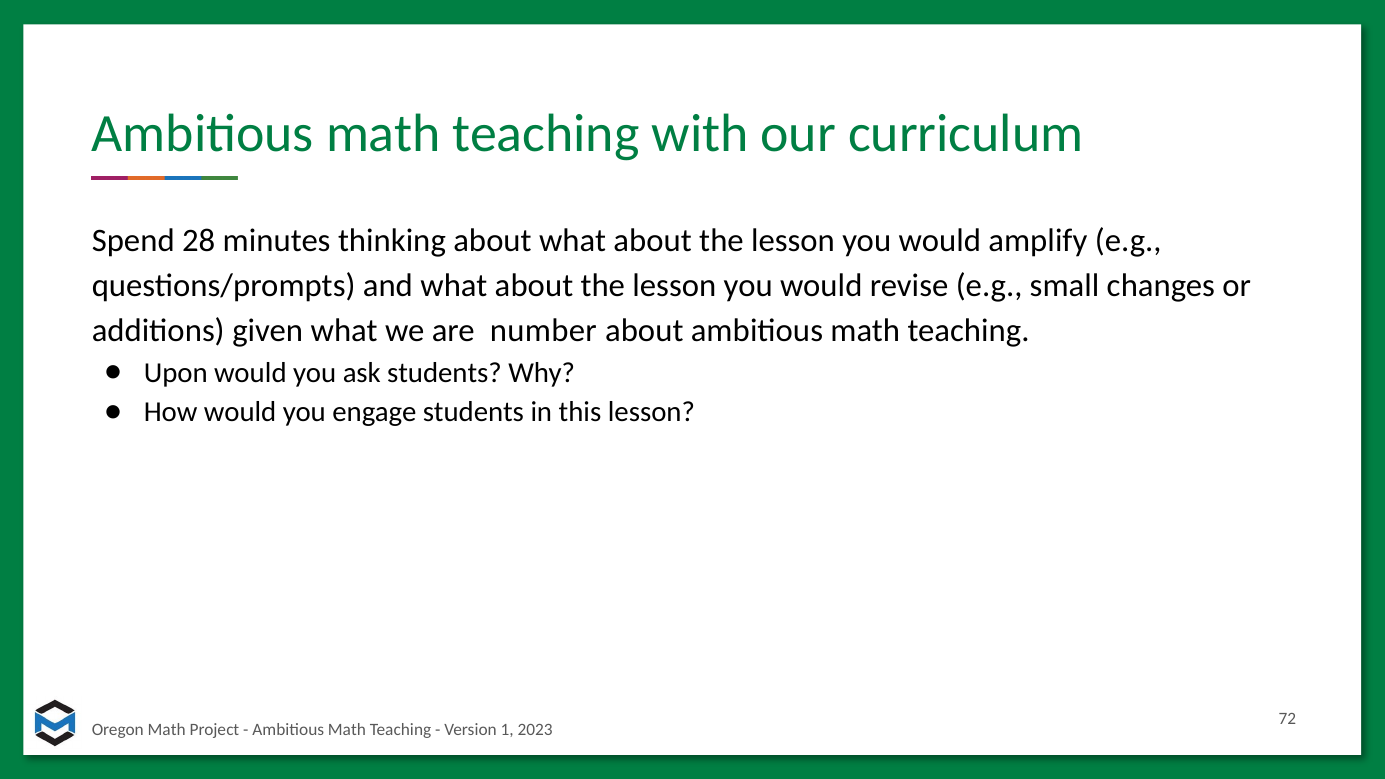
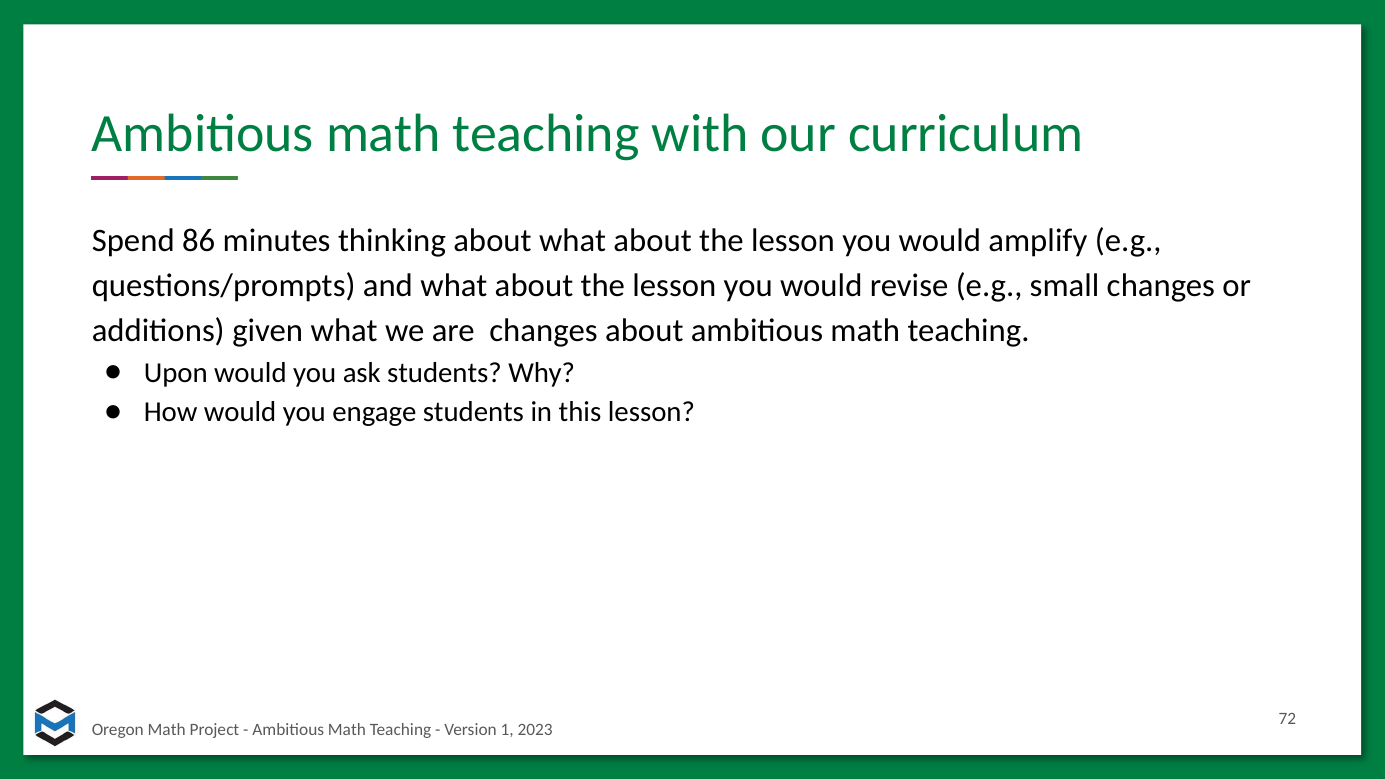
28: 28 -> 86 (199, 240)
are number: number -> changes (544, 331)
